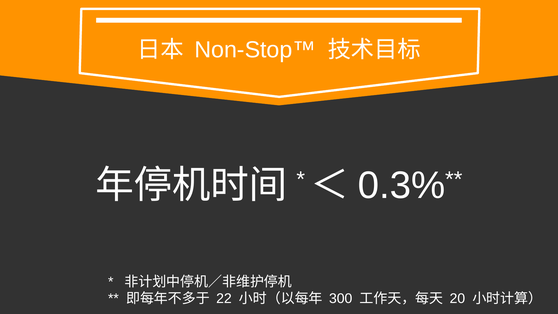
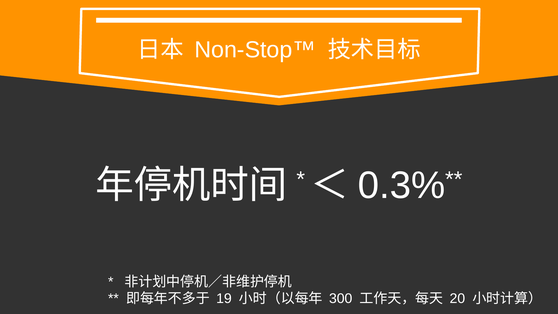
22: 22 -> 19 (224, 298)
